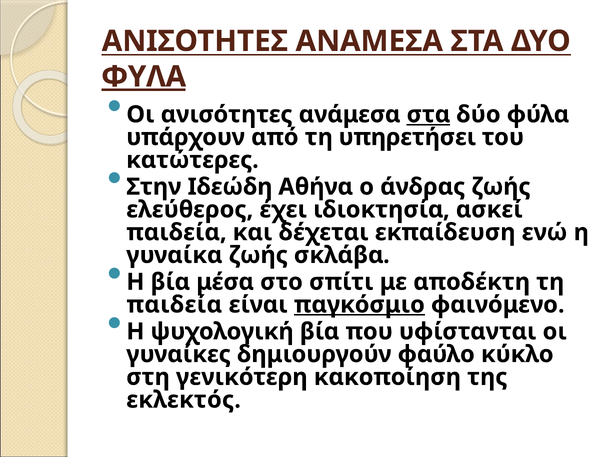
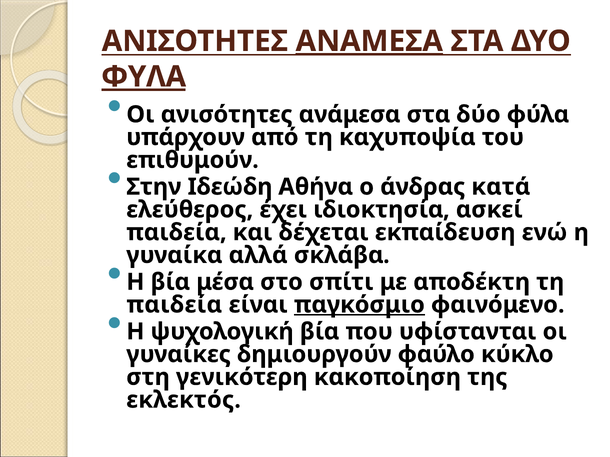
ΑΝΑΜΕΣΑ underline: none -> present (369, 41)
στα underline: present -> none (428, 115)
υπηρετήσει: υπηρετήσει -> καχυποψία (407, 137)
κατώτερες: κατώτερες -> επιθυμούν (193, 160)
άνδρας ζωής: ζωής -> κατά (501, 187)
γυναίκα ζωής: ζωής -> αλλά (258, 255)
